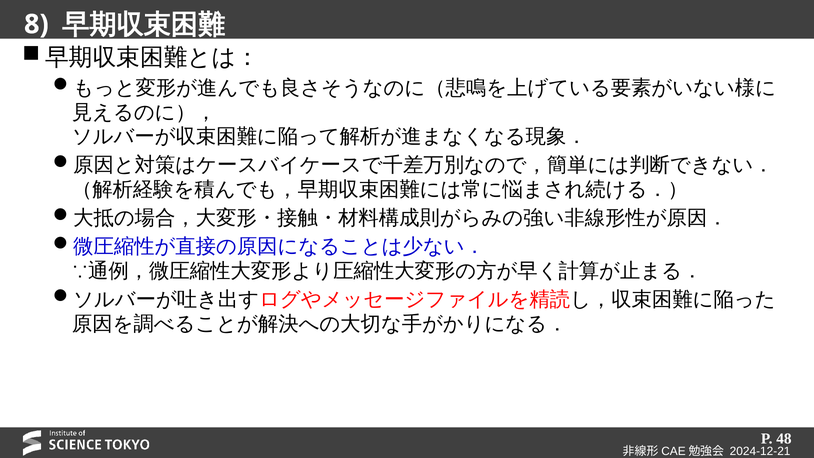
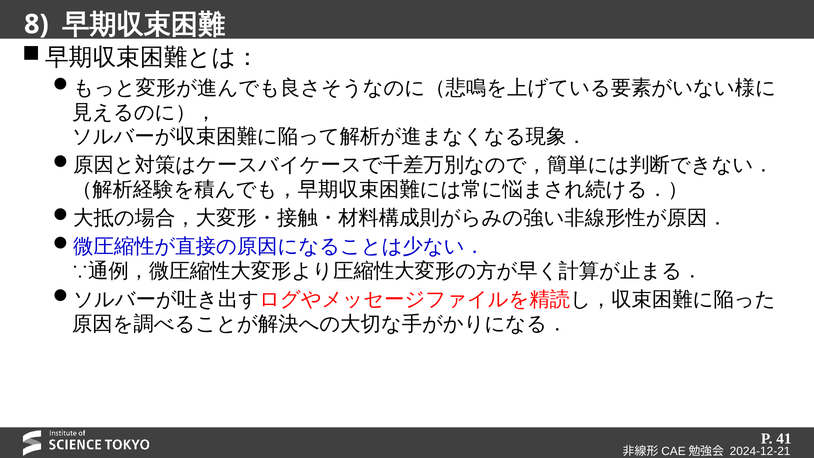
48: 48 -> 41 (784, 438)
